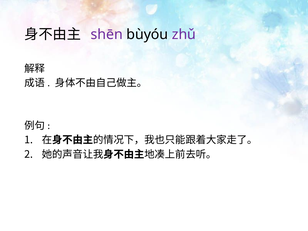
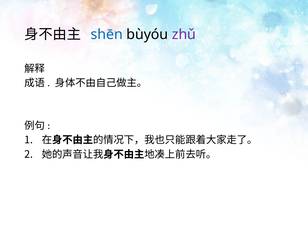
shēn colour: purple -> blue (107, 35)
